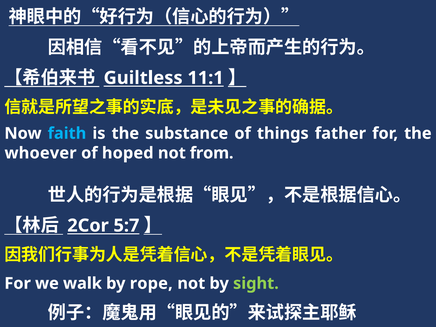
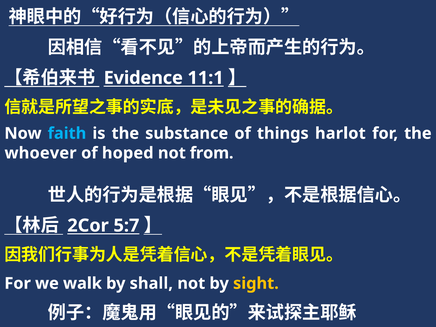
Guiltless: Guiltless -> Evidence (143, 78)
father: father -> harlot (340, 133)
rope: rope -> shall (151, 283)
sight colour: light green -> yellow (256, 283)
